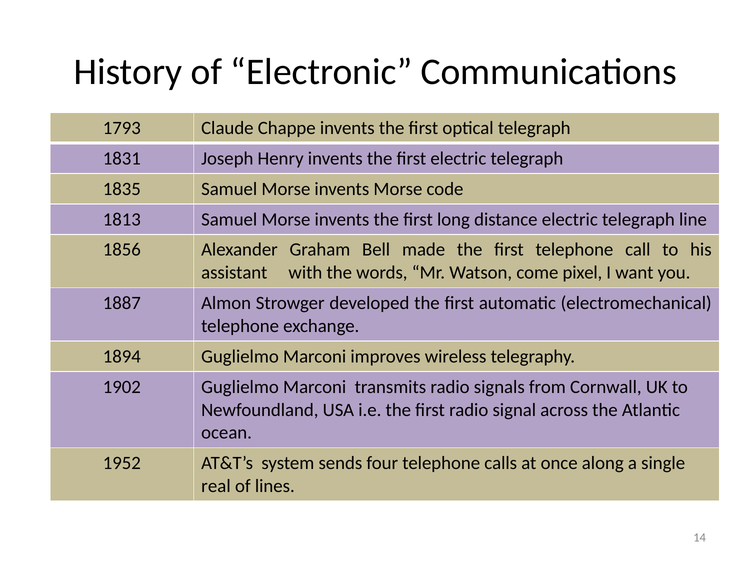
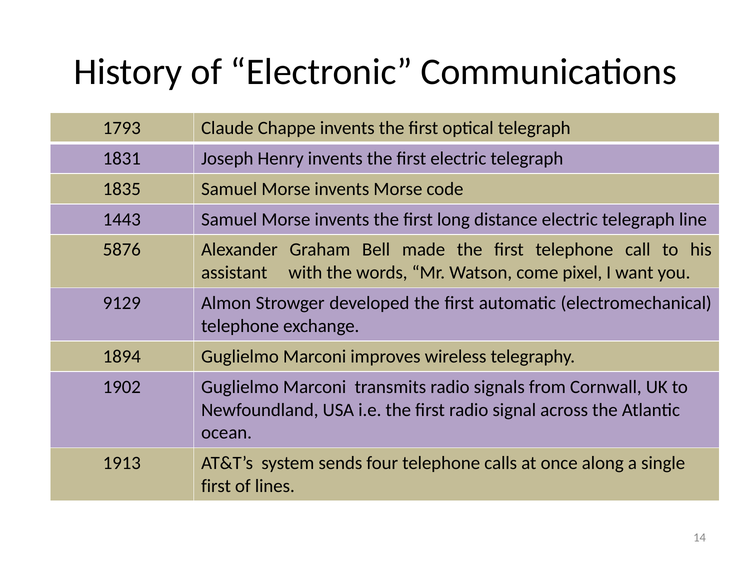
1813: 1813 -> 1443 (122, 219)
1856: 1856 -> 5876 (122, 250)
1887: 1887 -> 9129 (122, 303)
1952: 1952 -> 1913 (122, 463)
real: real -> first (216, 486)
